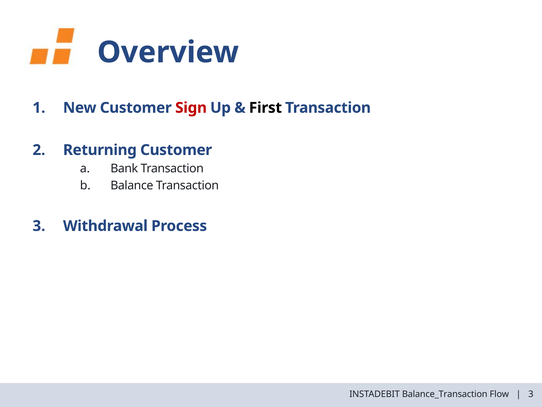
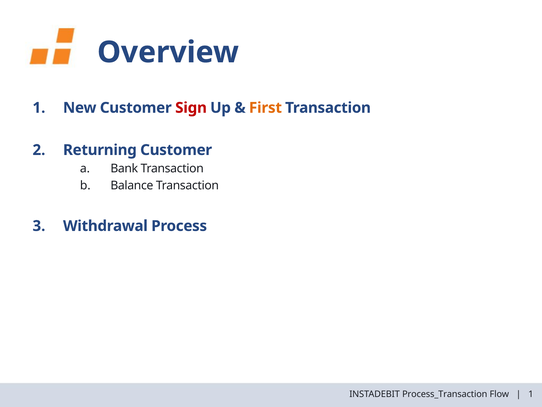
First colour: black -> orange (265, 108)
Balance_Transaction: Balance_Transaction -> Process_Transaction (445, 394)
3: 3 -> 1 (531, 394)
